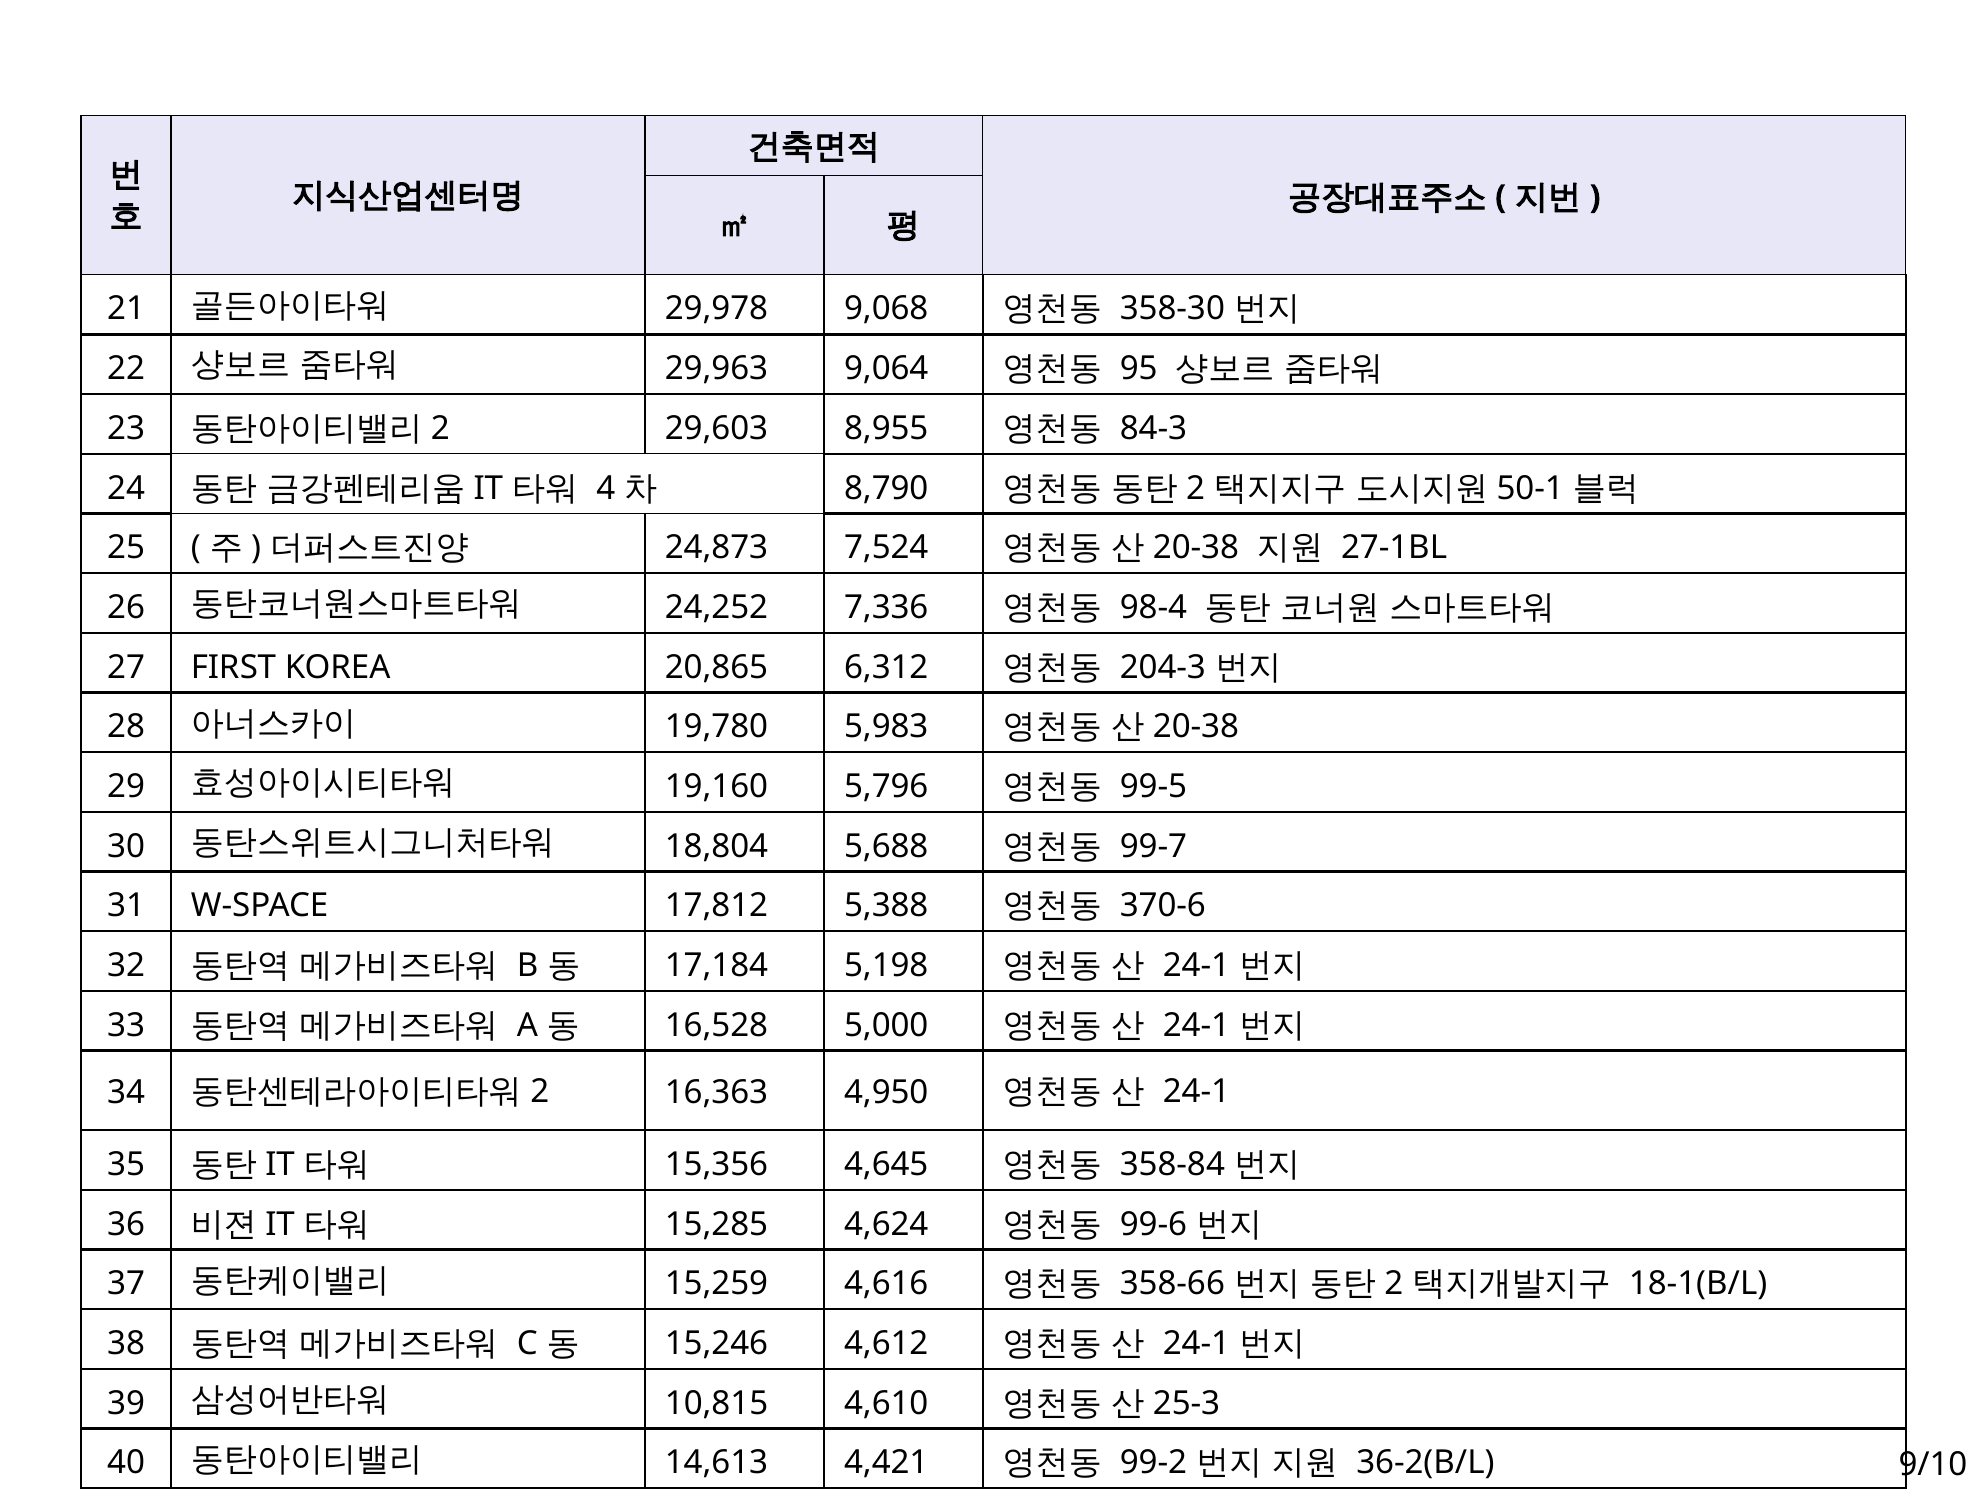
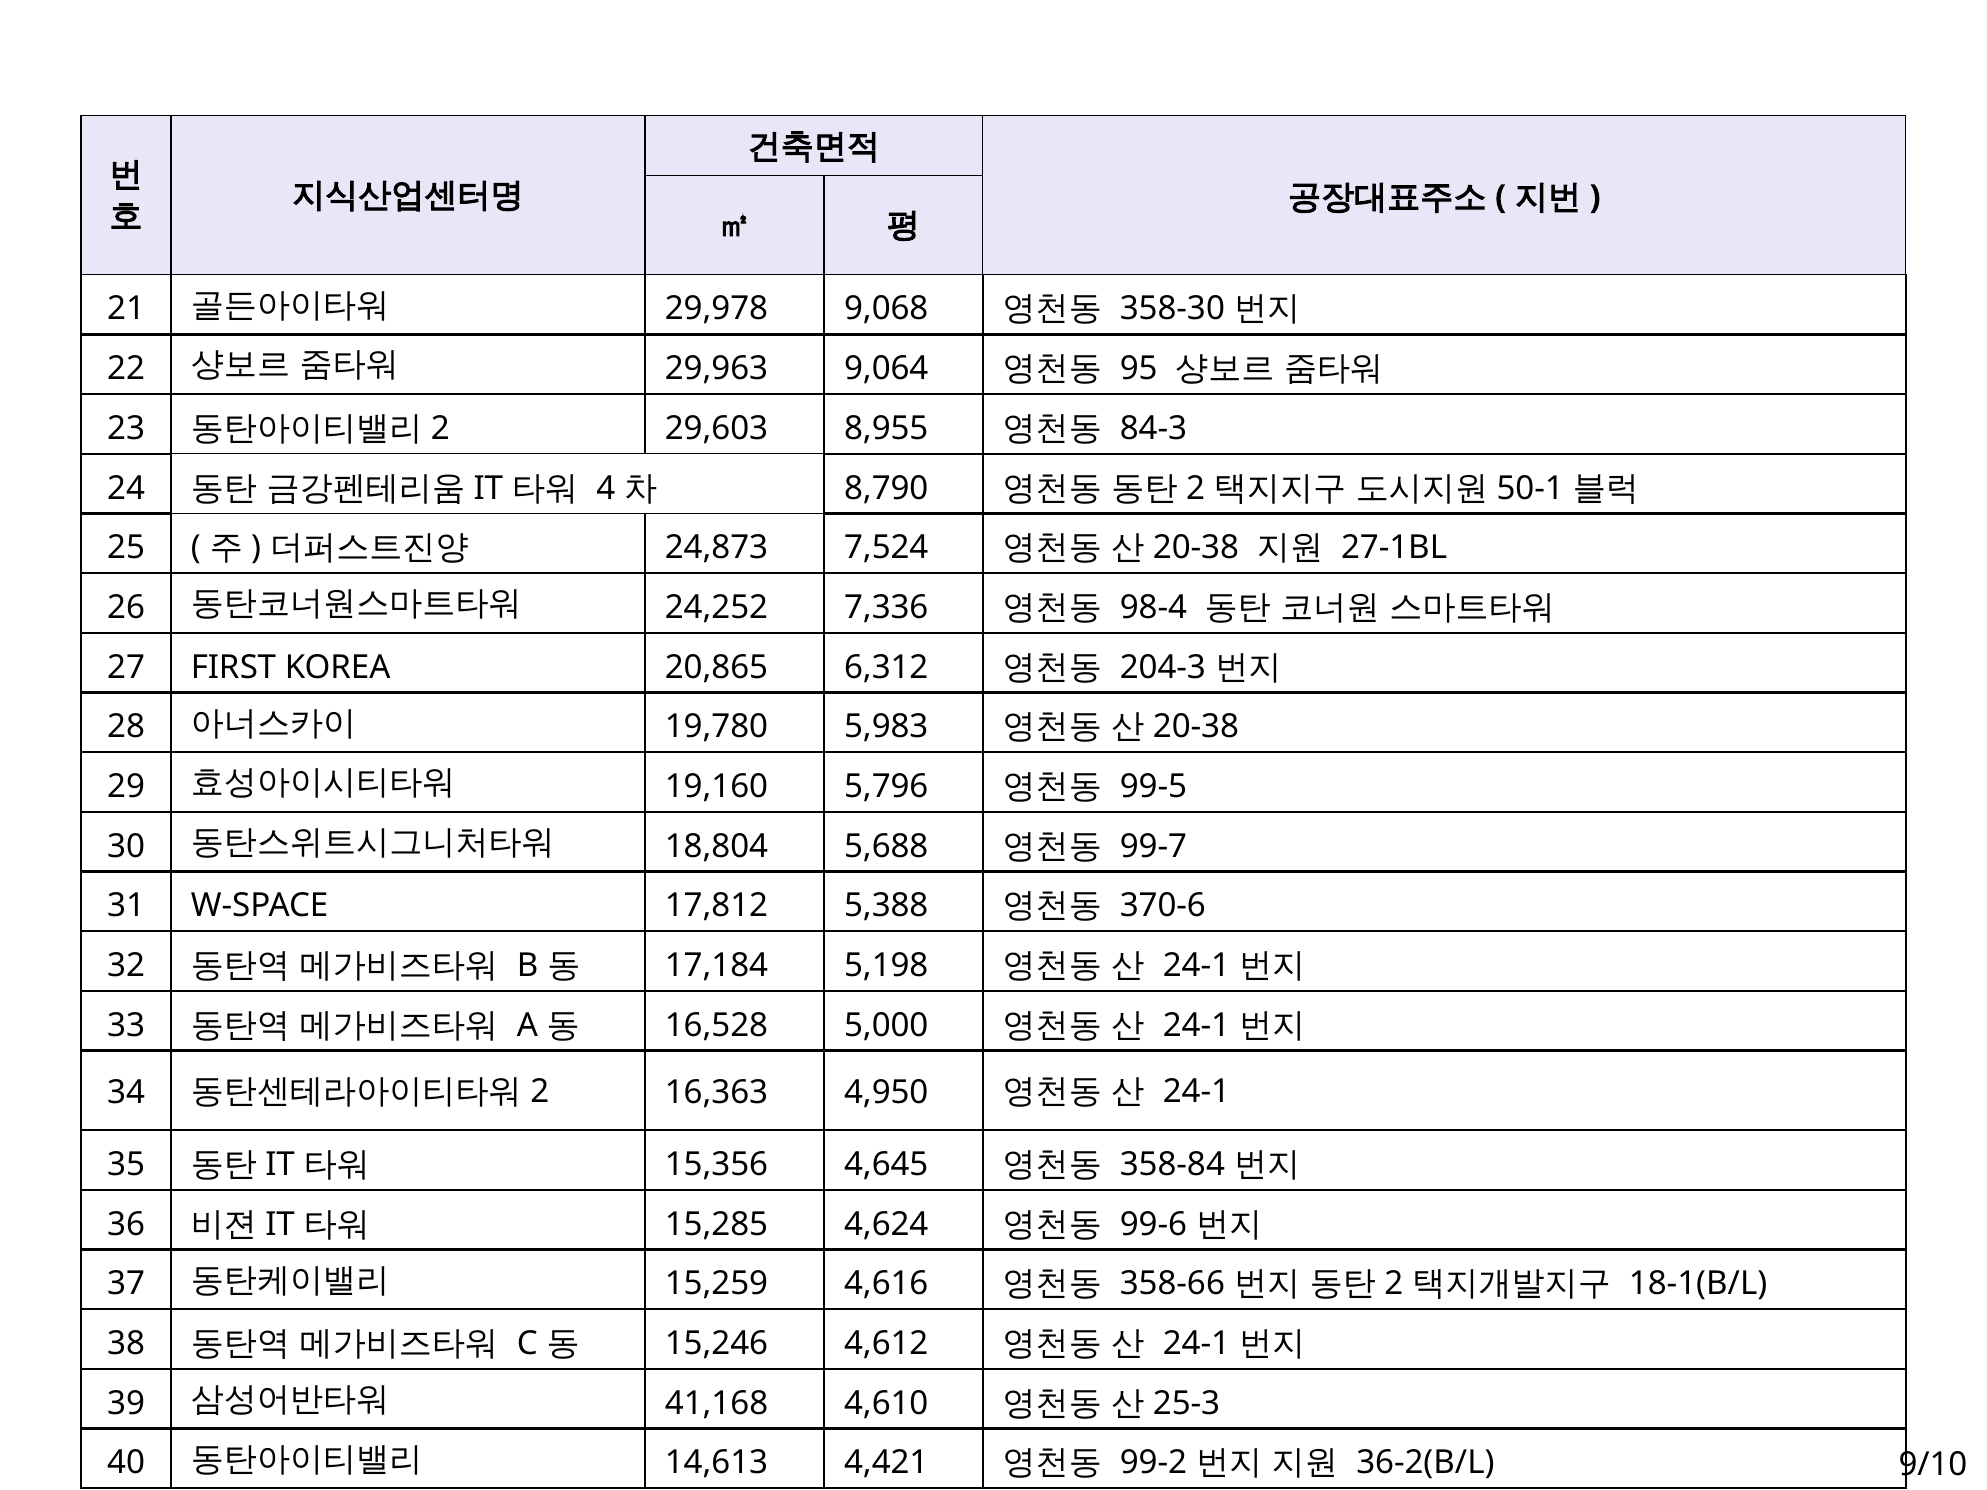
10,815: 10,815 -> 41,168 (717, 1403)
